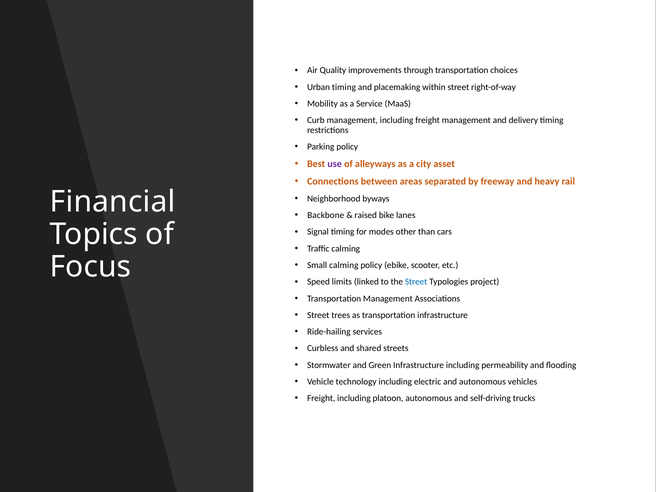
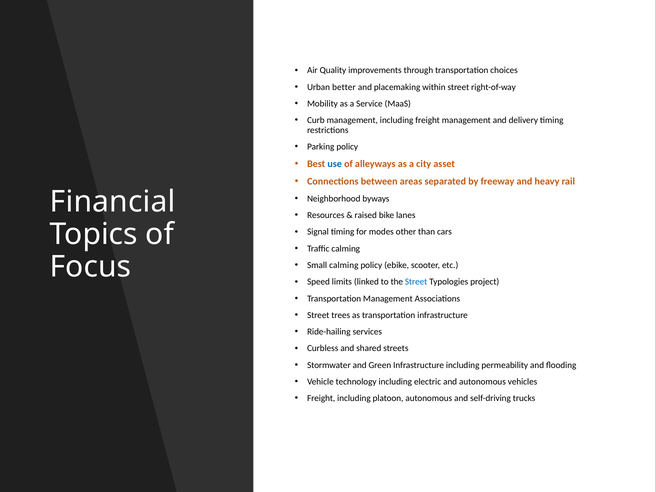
Urban timing: timing -> better (344, 87)
use colour: purple -> blue (335, 164)
Backbone: Backbone -> Resources (326, 215)
